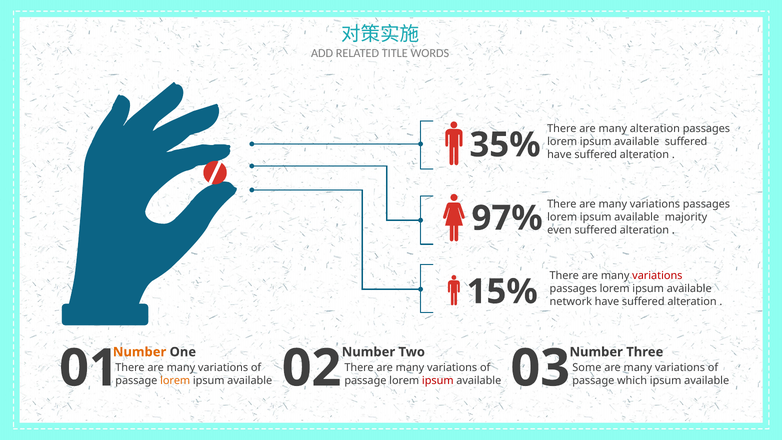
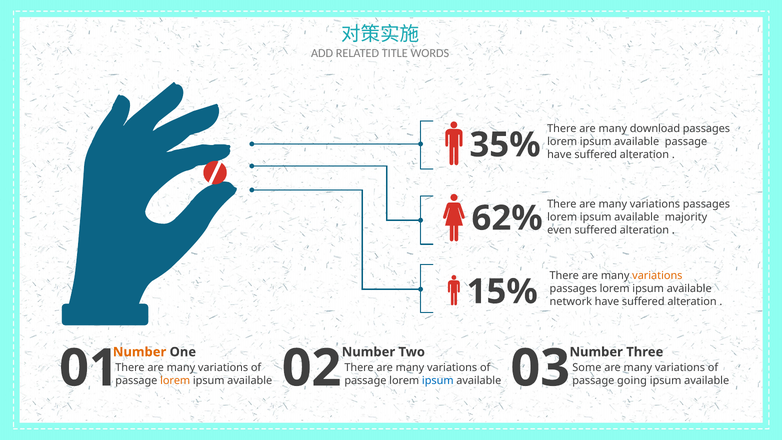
many alteration: alteration -> download (655, 129)
available suffered: suffered -> passage (686, 142)
97%: 97% -> 62% (507, 218)
variations colour: red -> orange (657, 275)
ipsum colour: red -> blue (438, 381)
which: which -> going (632, 381)
